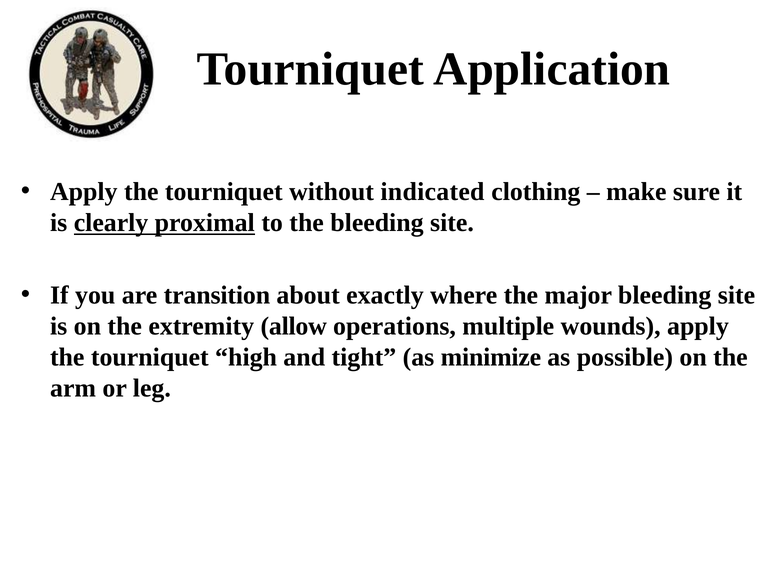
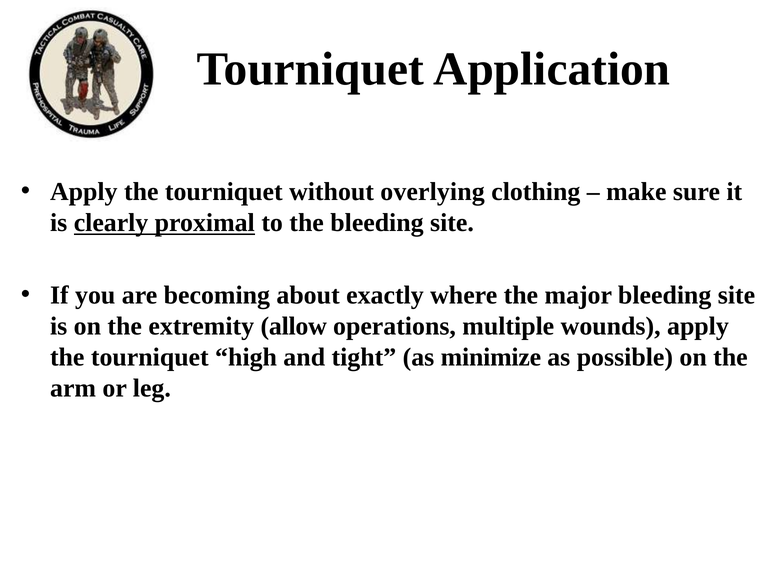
indicated: indicated -> overlying (433, 192)
transition: transition -> becoming (217, 295)
